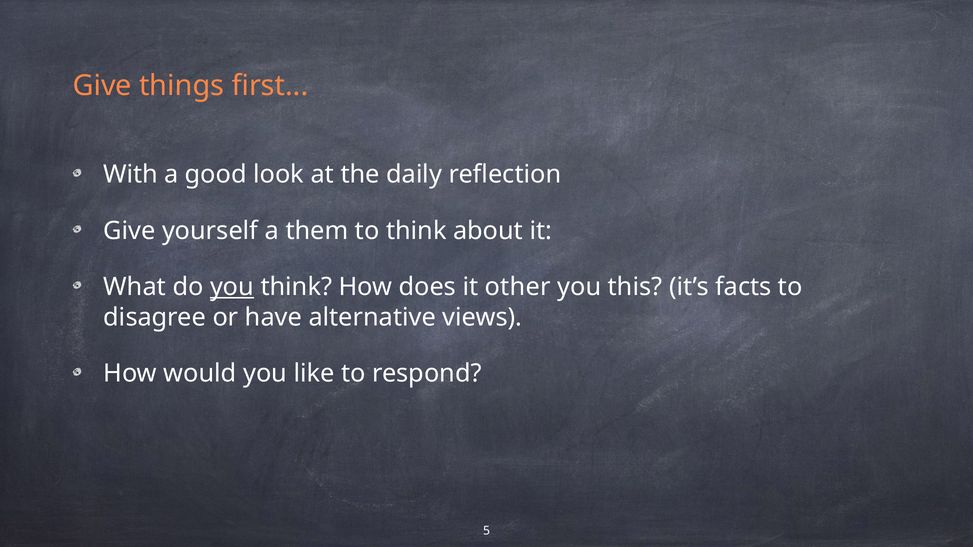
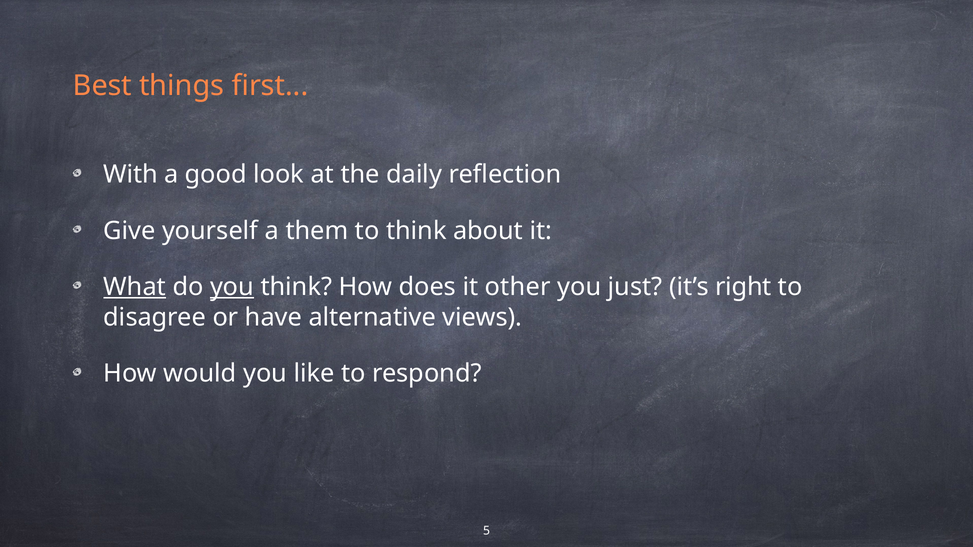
Give: Give -> Best (102, 86)
What underline: none -> present (135, 287)
this: this -> just (635, 287)
facts: facts -> right (743, 287)
